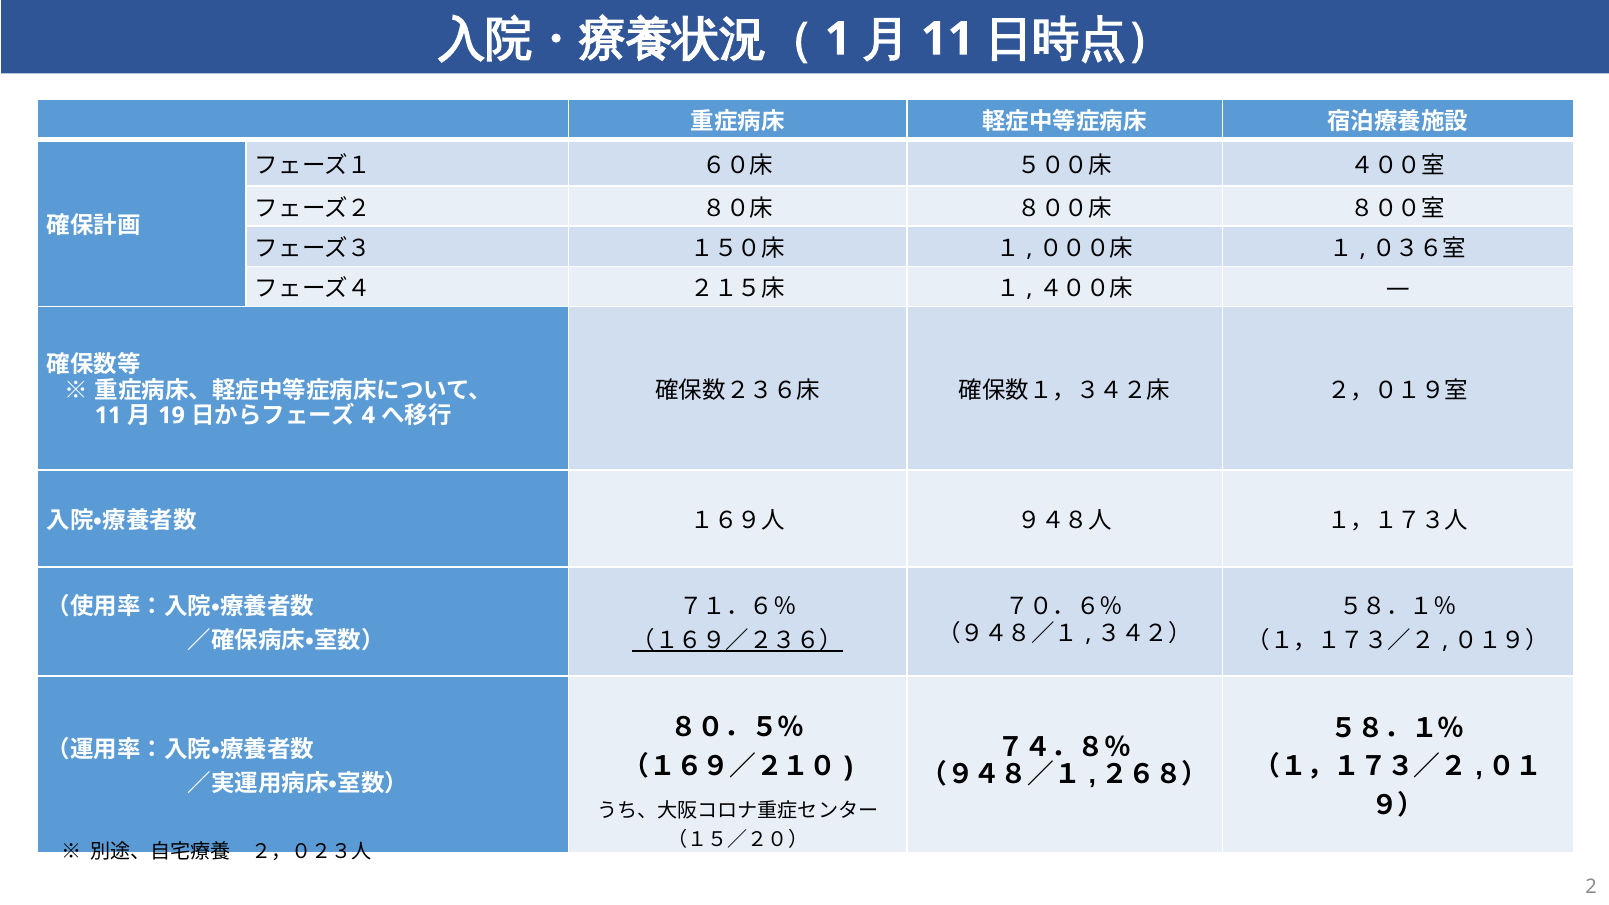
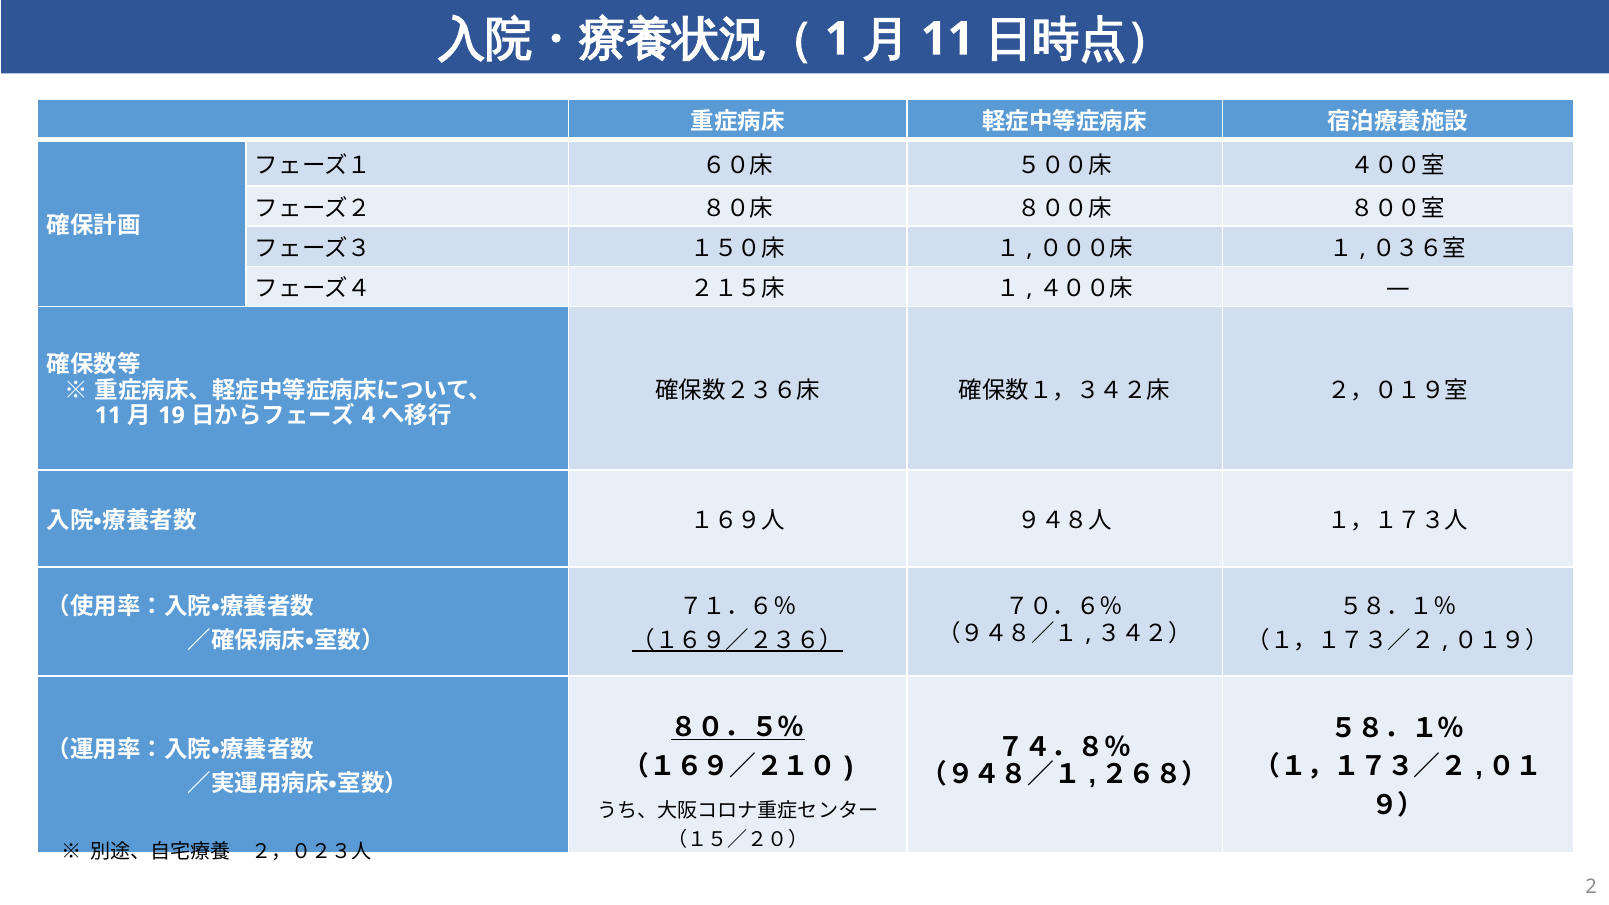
８０．５％ underline: none -> present (738, 728)
